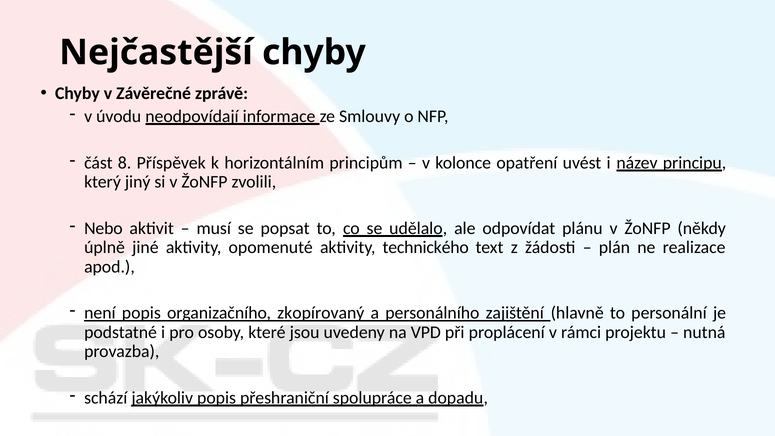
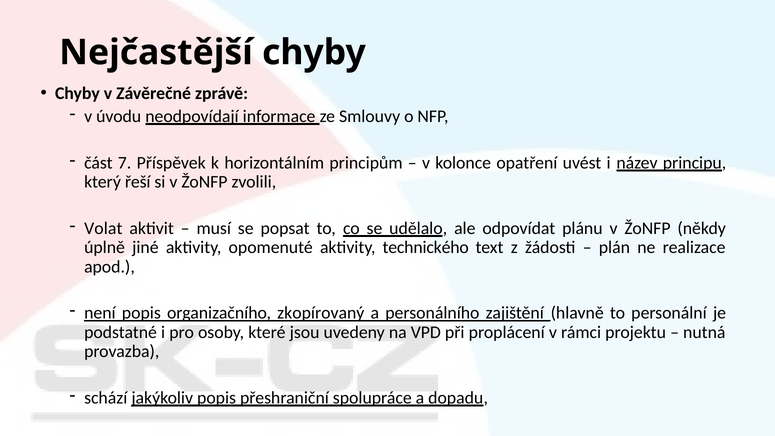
8: 8 -> 7 (125, 163)
jiný: jiný -> řeší (138, 182)
Nebo: Nebo -> Volat (103, 228)
